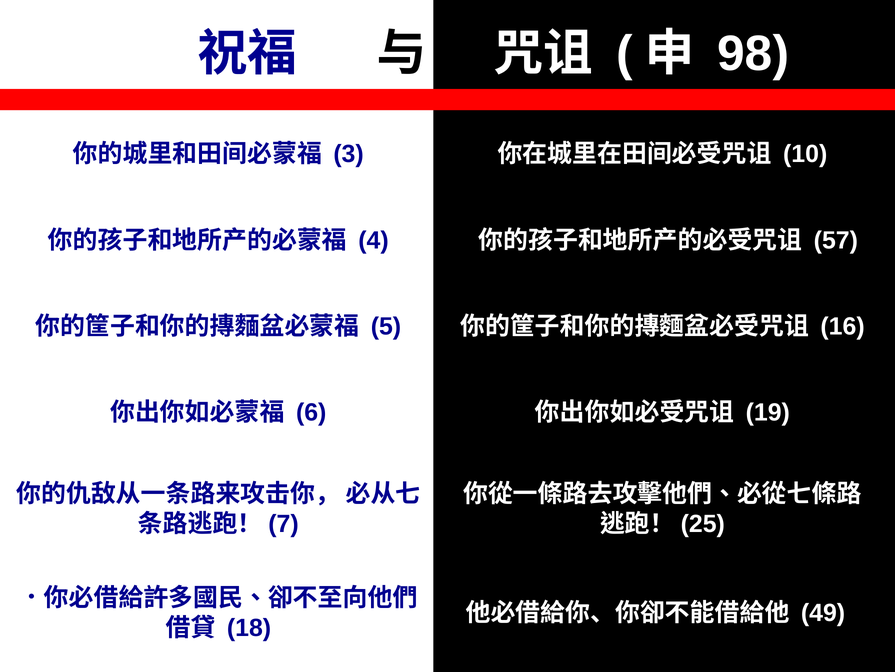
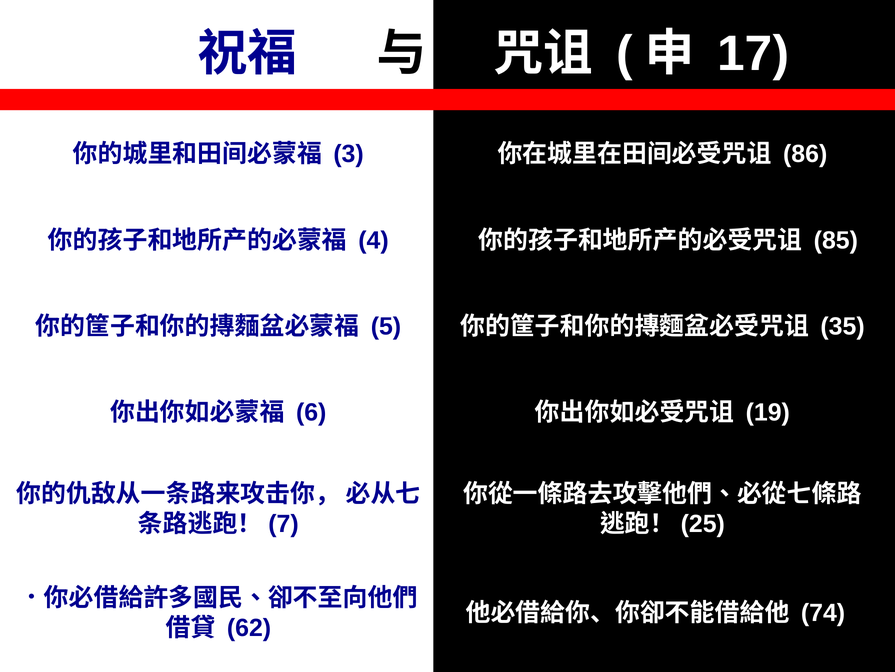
98: 98 -> 17 (753, 54)
10: 10 -> 86 (805, 154)
57: 57 -> 85 (836, 240)
16: 16 -> 35 (843, 326)
49: 49 -> 74 (823, 612)
18: 18 -> 62 (249, 627)
